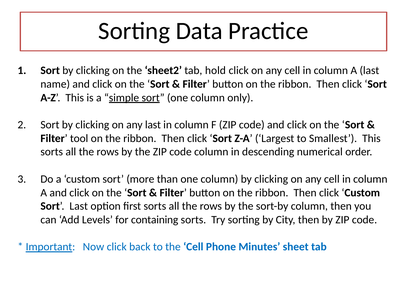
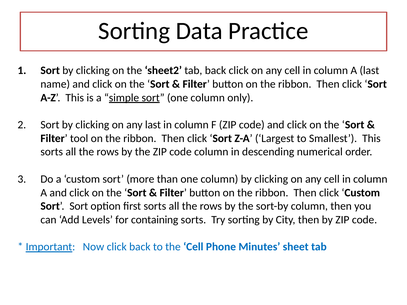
tab hold: hold -> back (216, 71)
Sort Last: Last -> Sort (79, 206)
